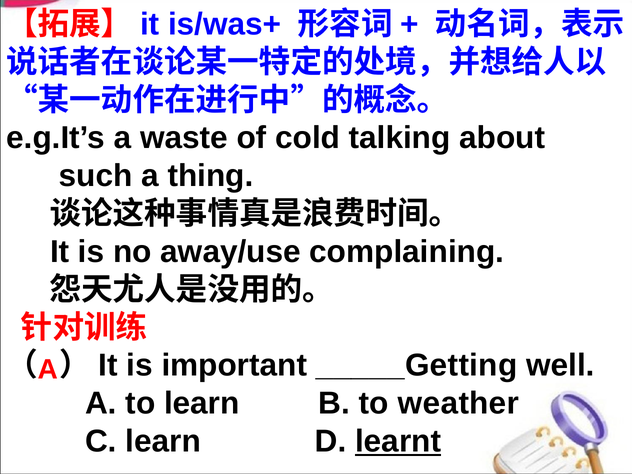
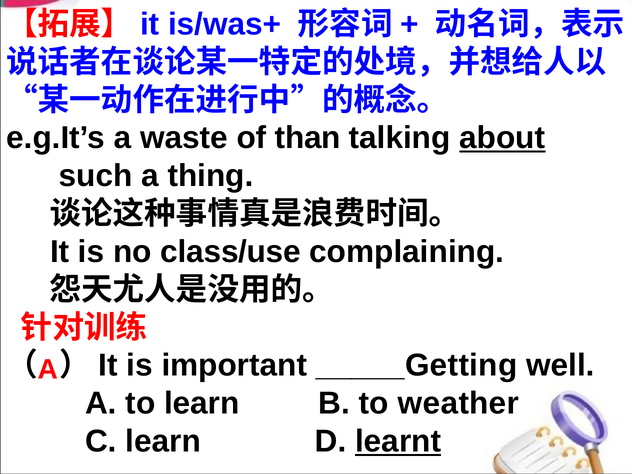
cold: cold -> than (308, 138)
about underline: none -> present (502, 138)
away/use: away/use -> class/use (231, 252)
